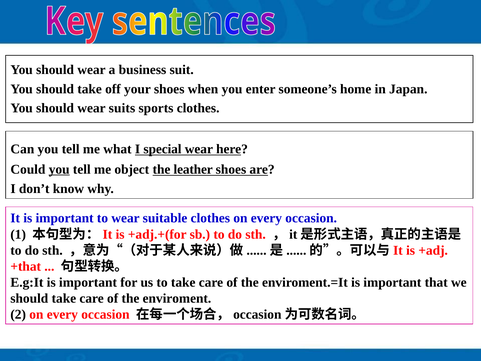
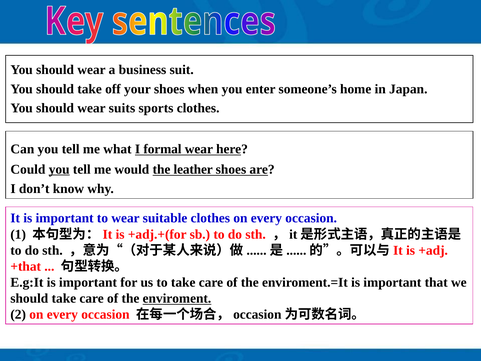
special: special -> formal (162, 149)
object: object -> would (132, 169)
enviroment underline: none -> present (177, 298)
